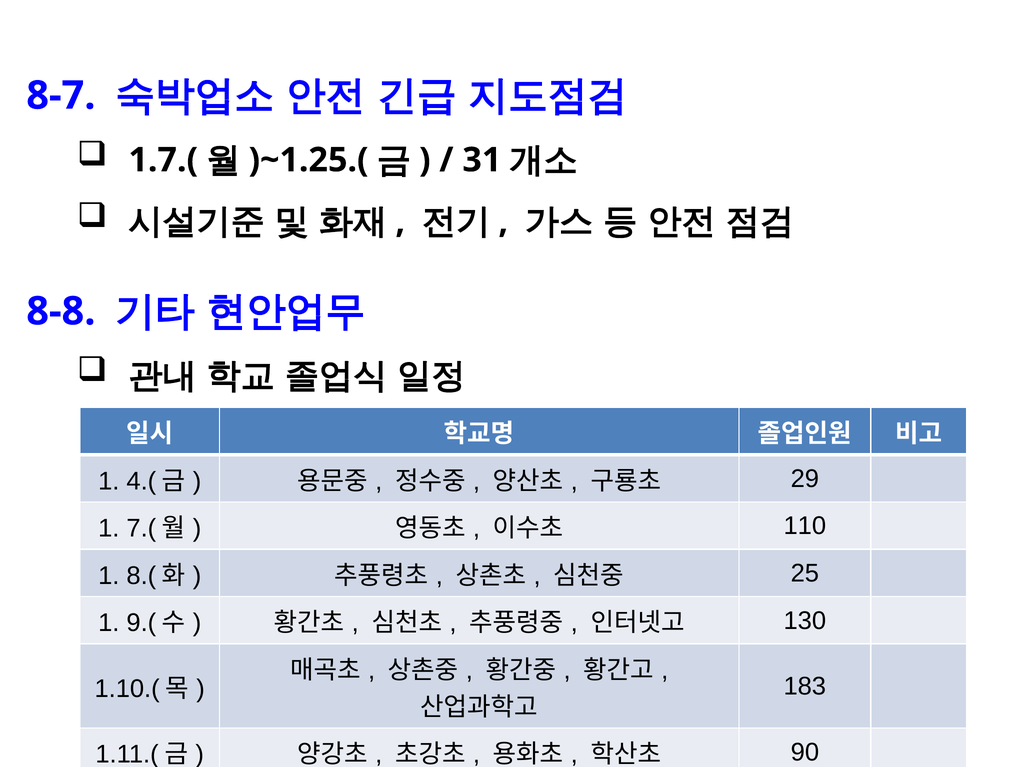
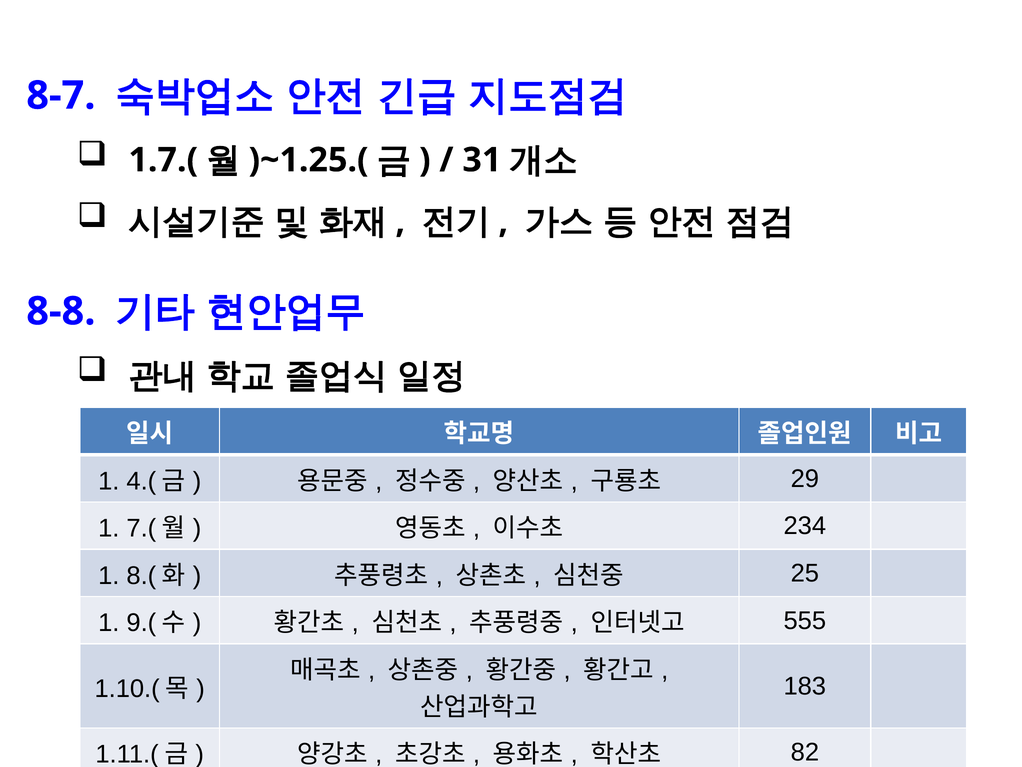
110: 110 -> 234 (805, 526)
130: 130 -> 555 (805, 620)
90: 90 -> 82 (805, 752)
